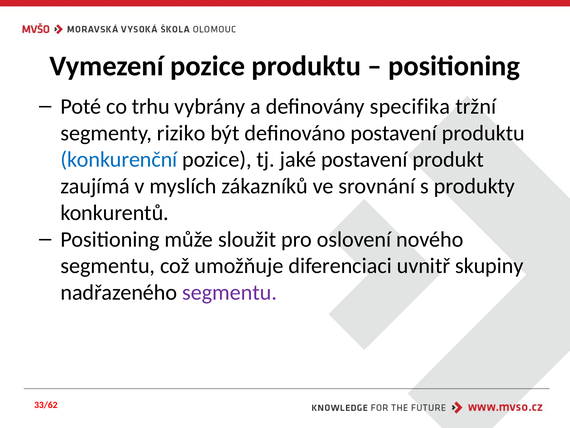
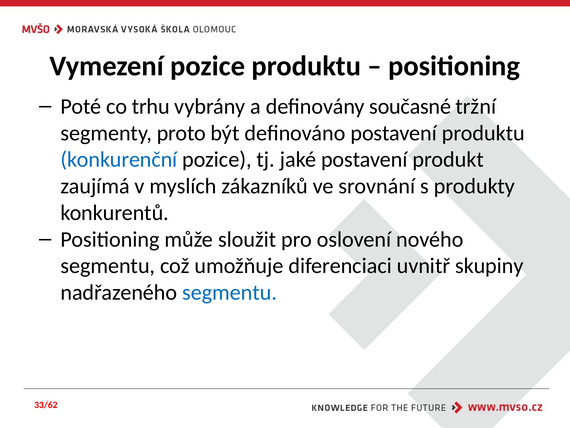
specifika: specifika -> současné (410, 106)
riziko: riziko -> proto (181, 133)
segmentu colour: purple -> blue (230, 292)
